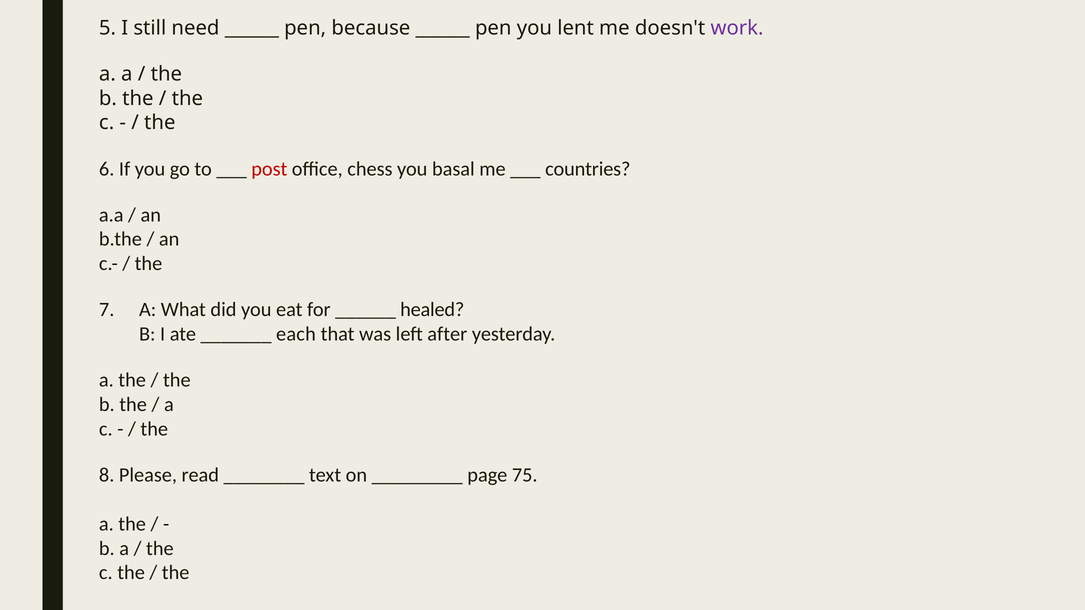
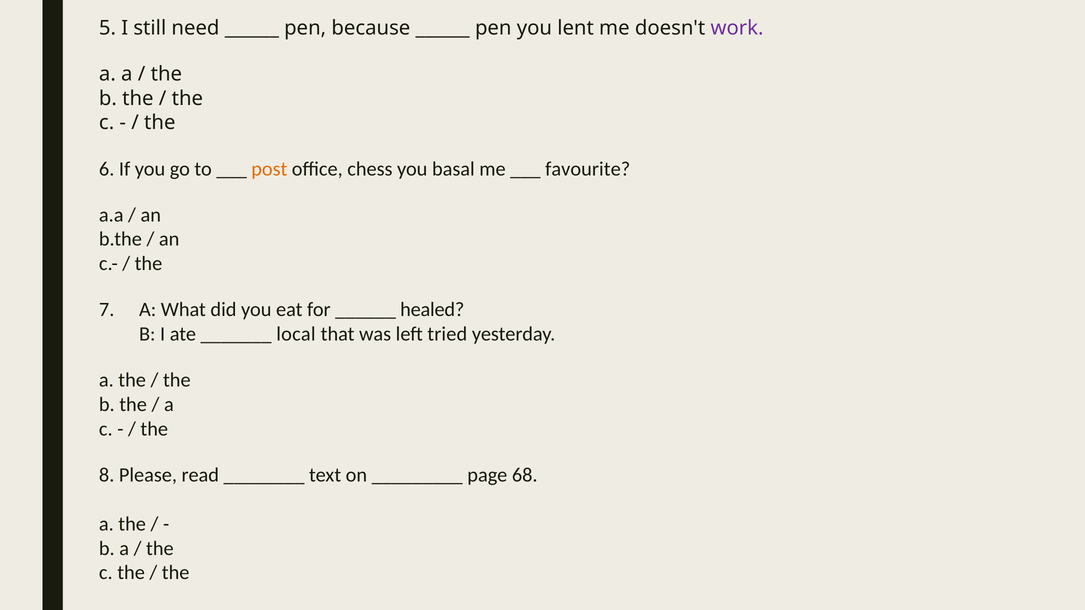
post colour: red -> orange (269, 169)
countries: countries -> favourite (588, 169)
each: each -> local (296, 334)
after: after -> tried (447, 334)
75: 75 -> 68 (525, 475)
